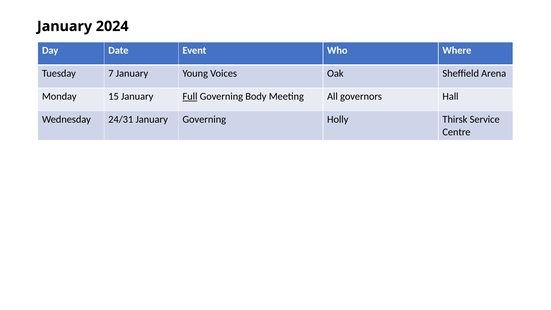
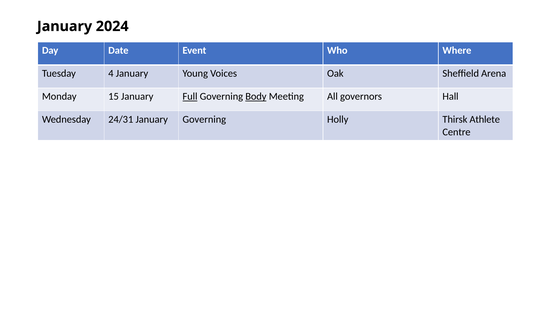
7: 7 -> 4 (111, 73)
Body underline: none -> present (256, 96)
Service: Service -> Athlete (485, 119)
